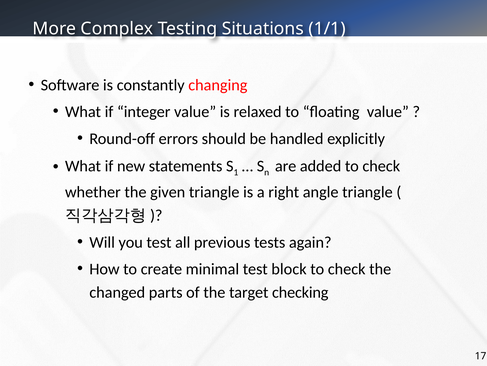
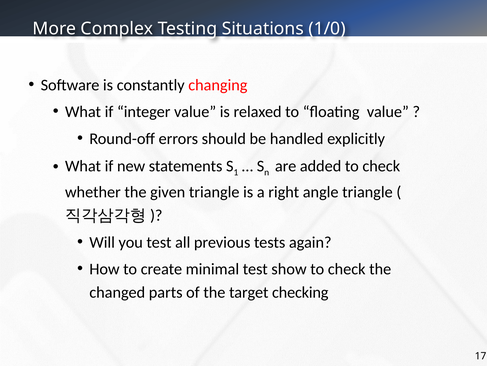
1/1: 1/1 -> 1/0 (327, 29)
block: block -> show (289, 269)
